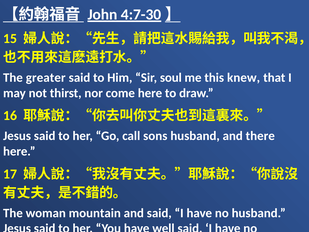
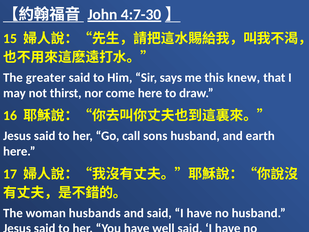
soul: soul -> says (171, 77)
there: there -> earth (260, 136)
mountain: mountain -> husbands (95, 213)
